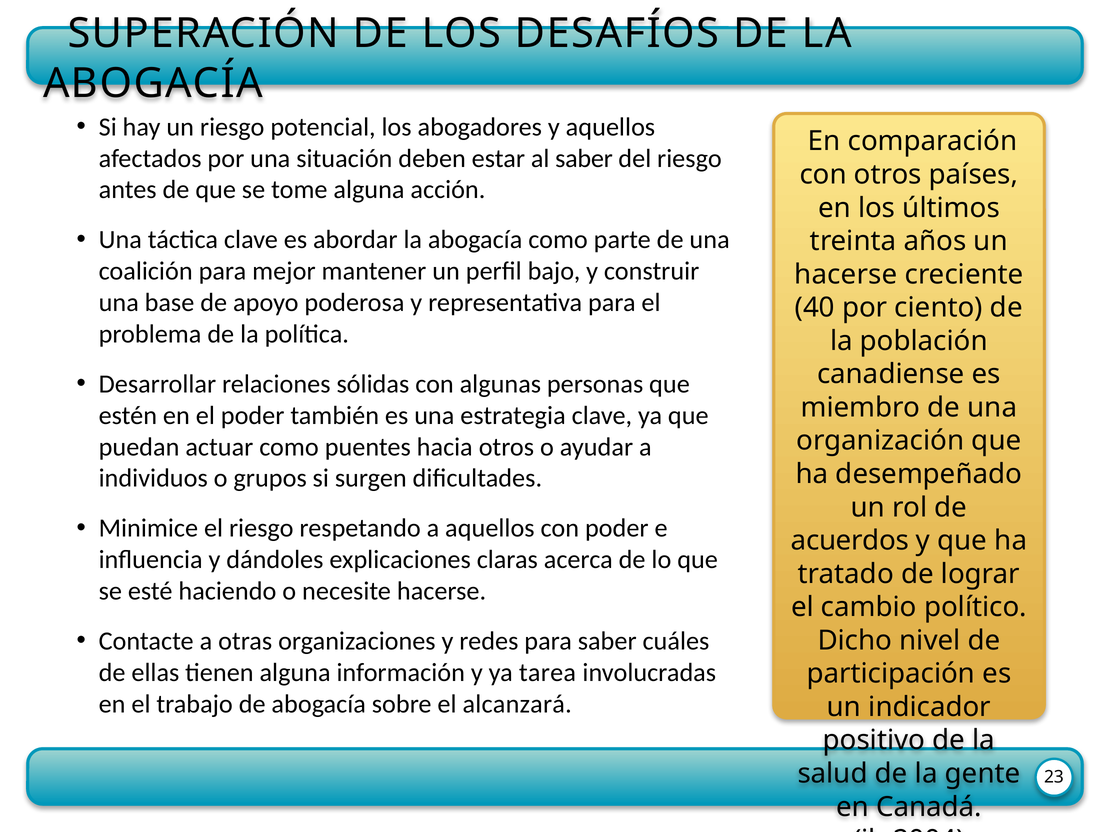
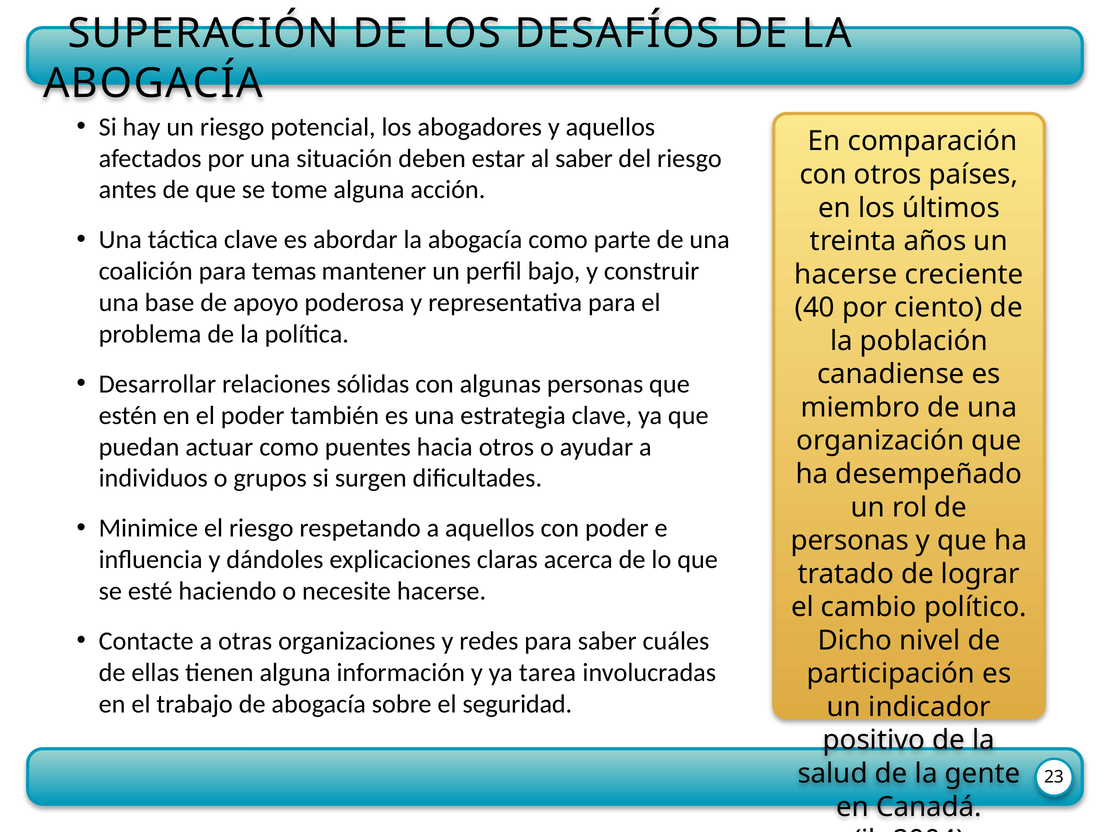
mejor: mejor -> temas (284, 271)
acuerdos: acuerdos -> personas (850, 541)
alcanzará: alcanzará -> seguridad (517, 704)
